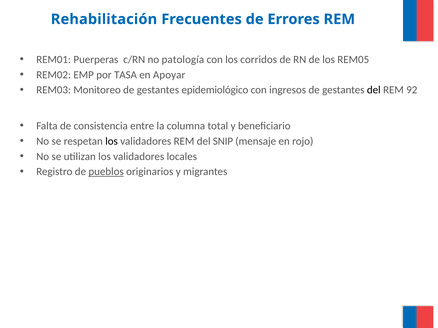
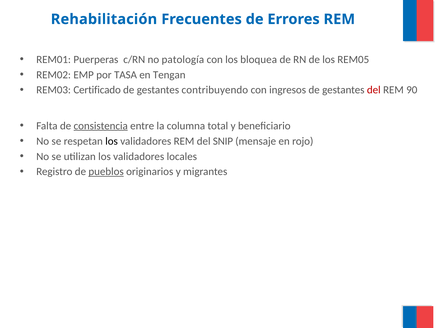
corridos: corridos -> bloquea (259, 60)
Apoyar: Apoyar -> Tengan (169, 75)
Monitoreo: Monitoreo -> Certificado (97, 90)
epidemiológico: epidemiológico -> contribuyendo (215, 90)
del colour: black -> red (374, 90)
92: 92 -> 90 (412, 90)
consistencia underline: none -> present (101, 126)
